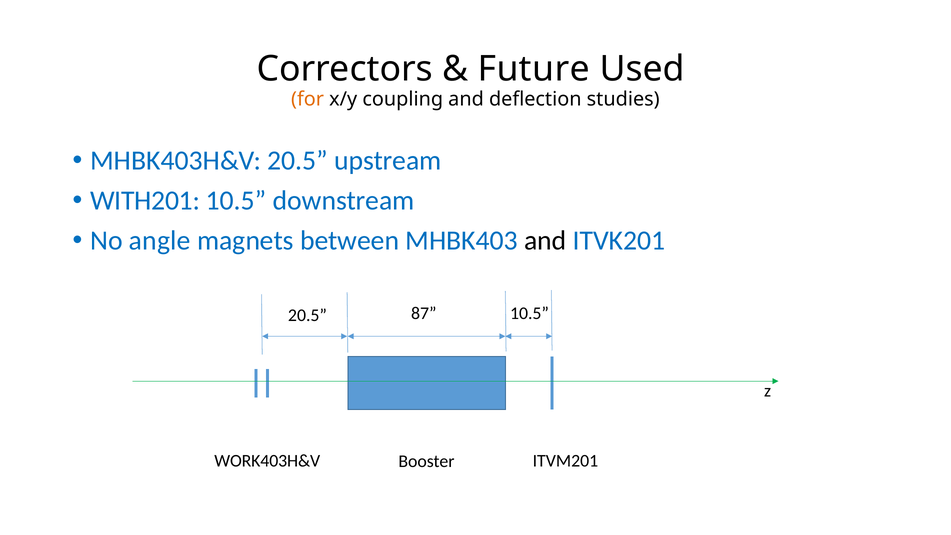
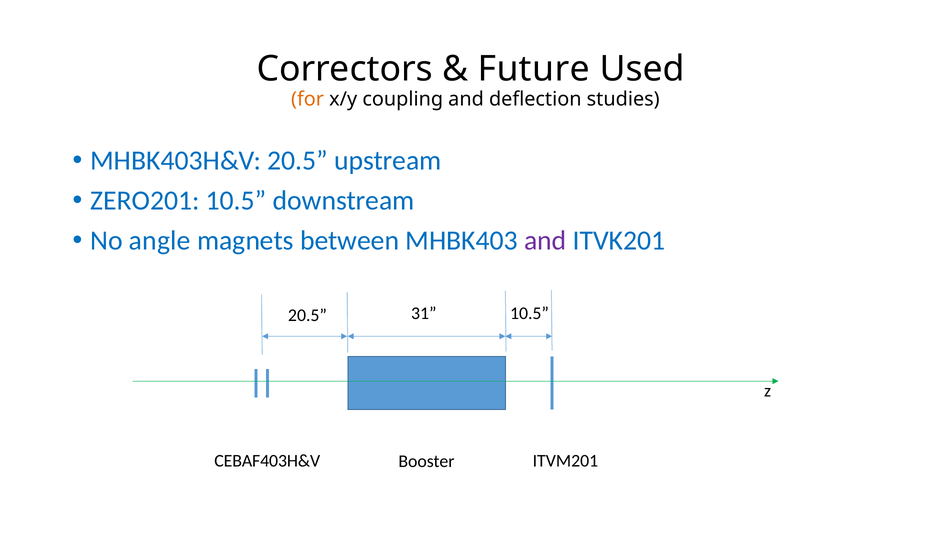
WITH201: WITH201 -> ZERO201 (145, 201)
and colour: black -> purple (545, 241)
87: 87 -> 31 (424, 314)
WORK403H&V: WORK403H&V -> CEBAF403H&V (267, 461)
